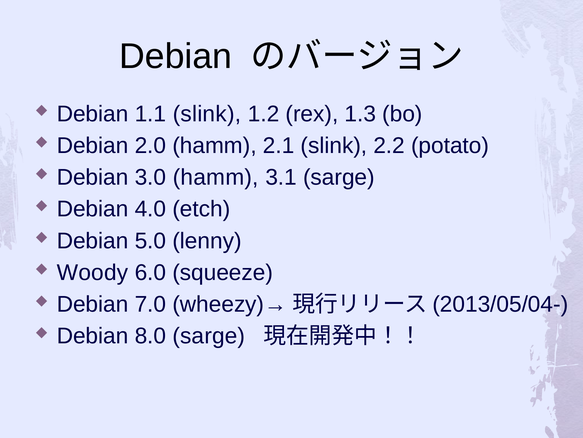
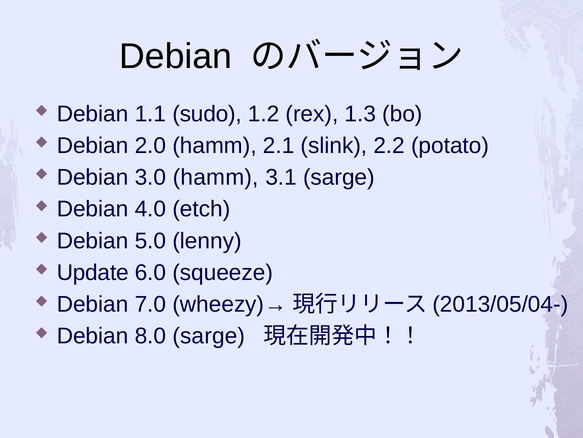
1.1 slink: slink -> sudo (207, 114)
Woody: Woody -> Update (93, 272)
